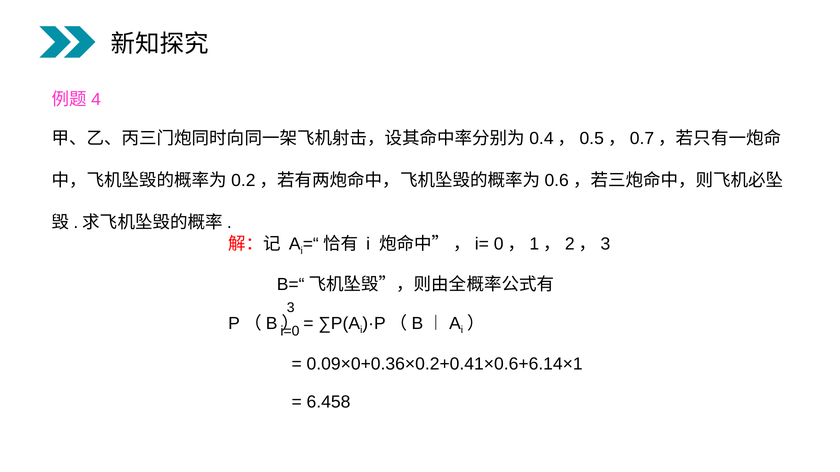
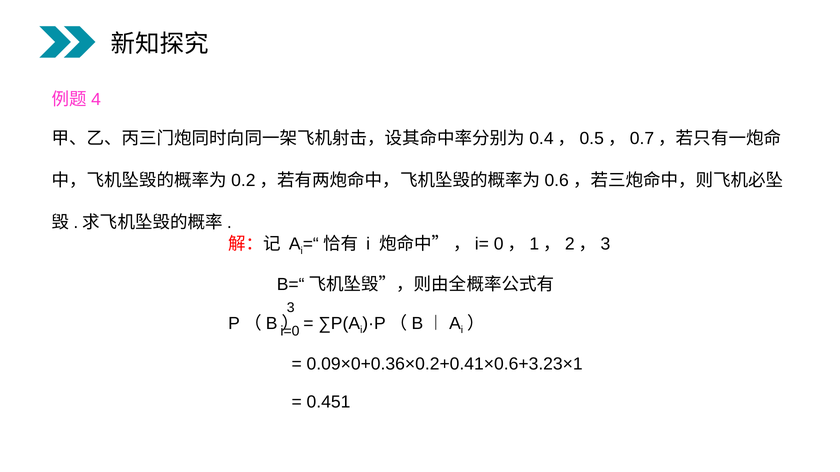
0.09×0+0.36×0.2+0.41×0.6+6.14×1: 0.09×0+0.36×0.2+0.41×0.6+6.14×1 -> 0.09×0+0.36×0.2+0.41×0.6+3.23×1 (445, 364)
6.458: 6.458 -> 0.451 (328, 402)
